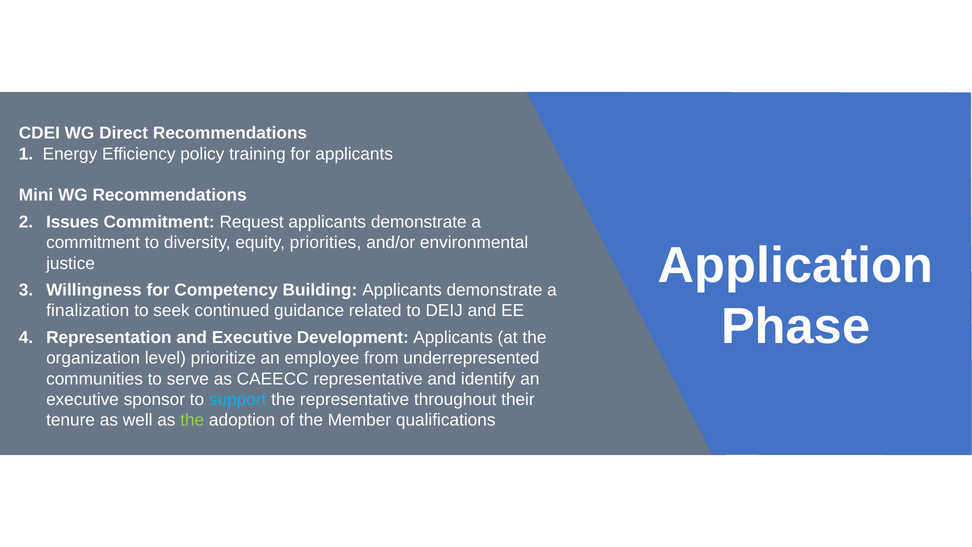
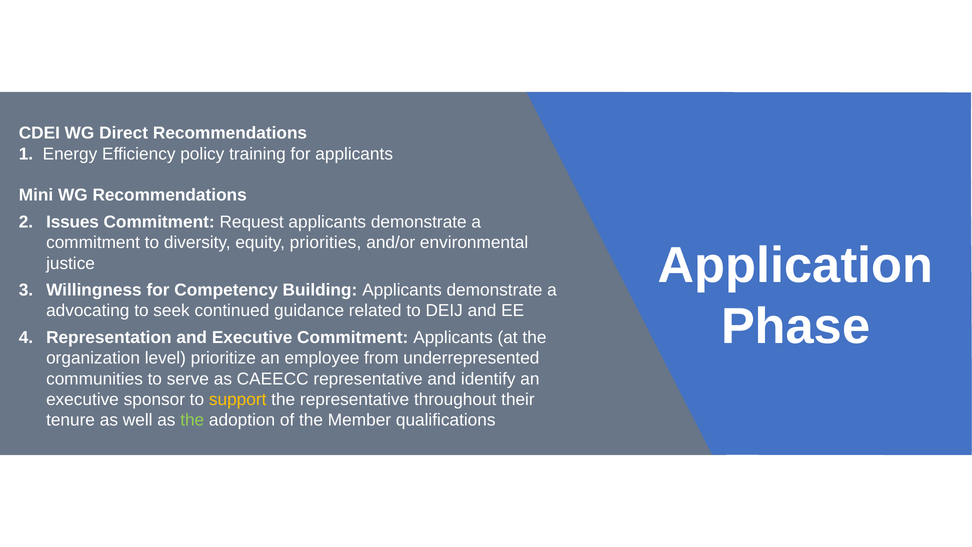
finalization: finalization -> advocating (88, 311)
Executive Development: Development -> Commitment (353, 337)
support colour: light blue -> yellow (238, 399)
